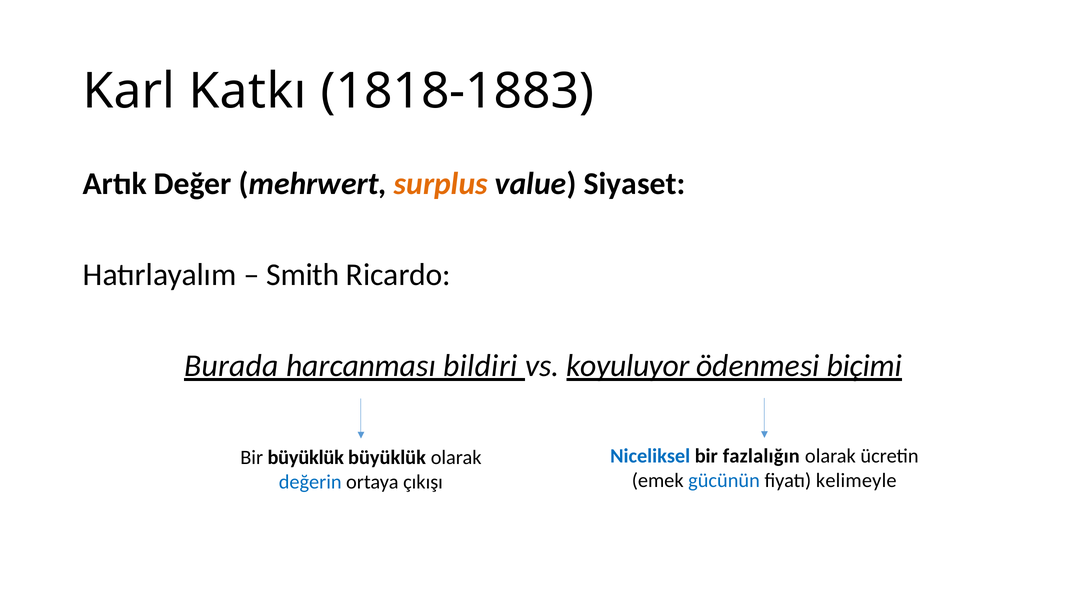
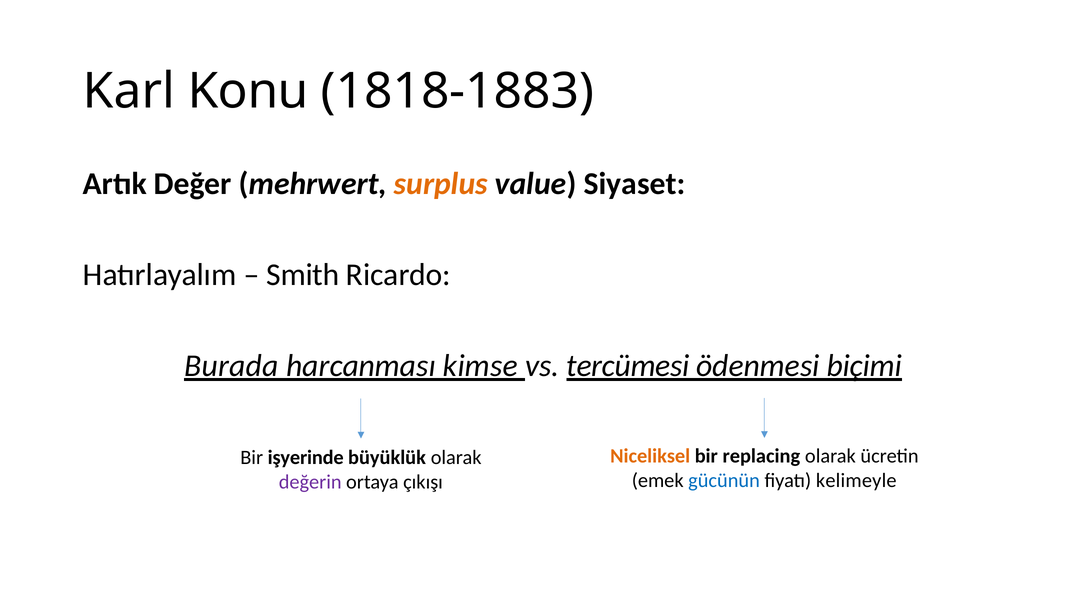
Katkı: Katkı -> Konu (248, 91)
bildiri: bildiri -> kimse (480, 366)
koyuluyor: koyuluyor -> tercümesi (628, 366)
Niceliksel colour: blue -> orange (650, 456)
fazlalığın: fazlalığın -> replacing (761, 456)
Bir büyüklük: büyüklük -> işyerinde (306, 457)
değerin colour: blue -> purple (310, 482)
